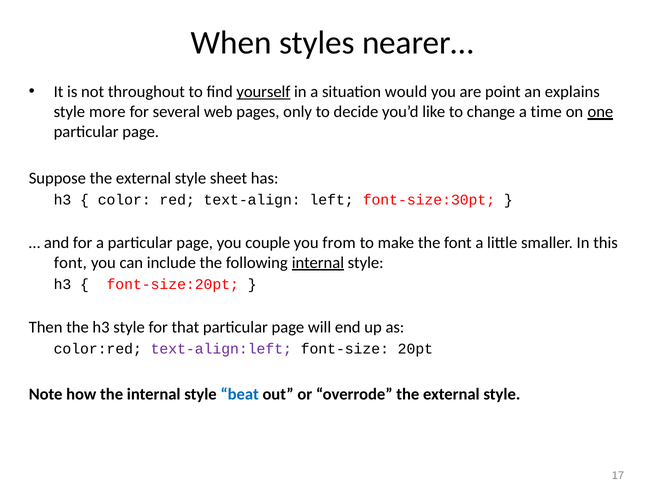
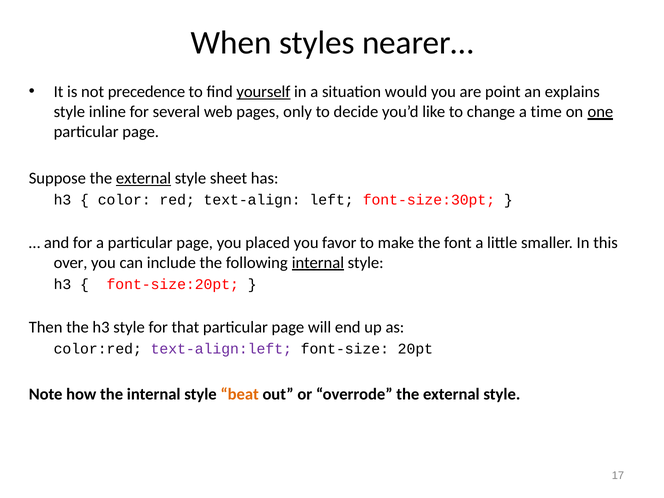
throughout: throughout -> precedence (146, 92)
more: more -> inline (107, 112)
external underline: none -> present (144, 178)
couple: couple -> placed (268, 243)
from: from -> favor (339, 243)
font: font -> over (71, 263)
beat colour: blue -> orange (240, 394)
